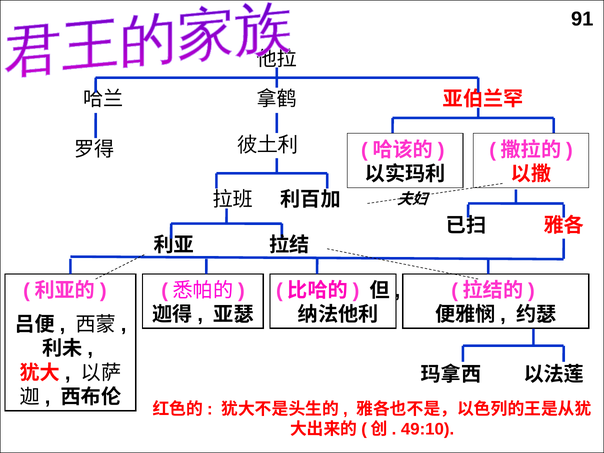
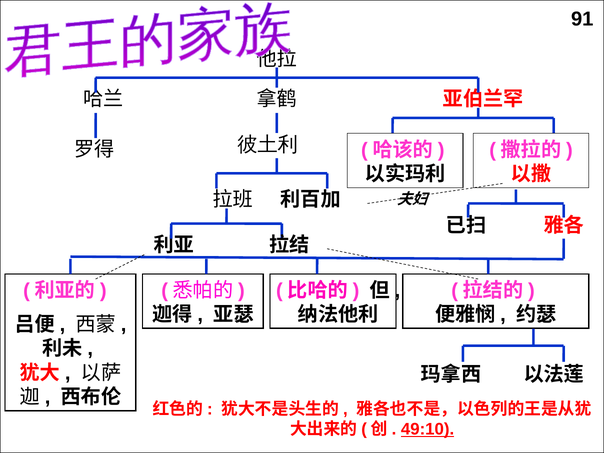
49:10 underline: none -> present (428, 429)
